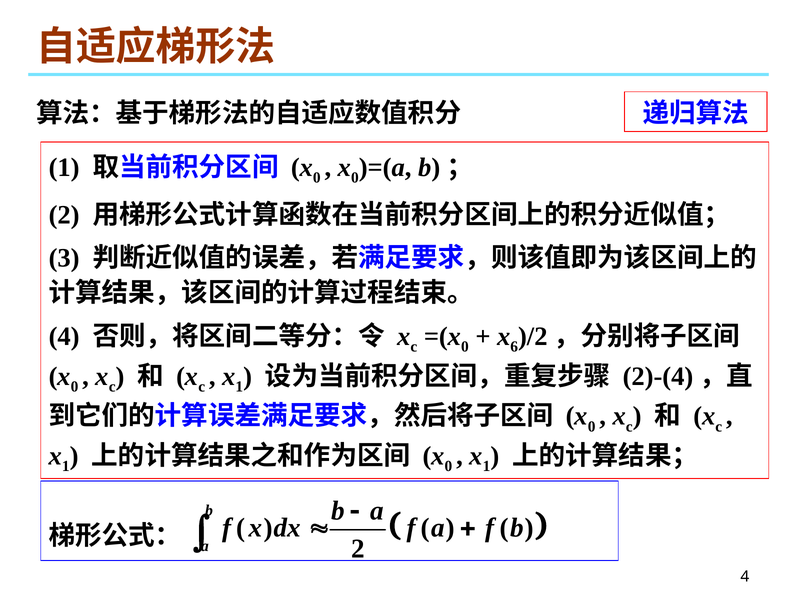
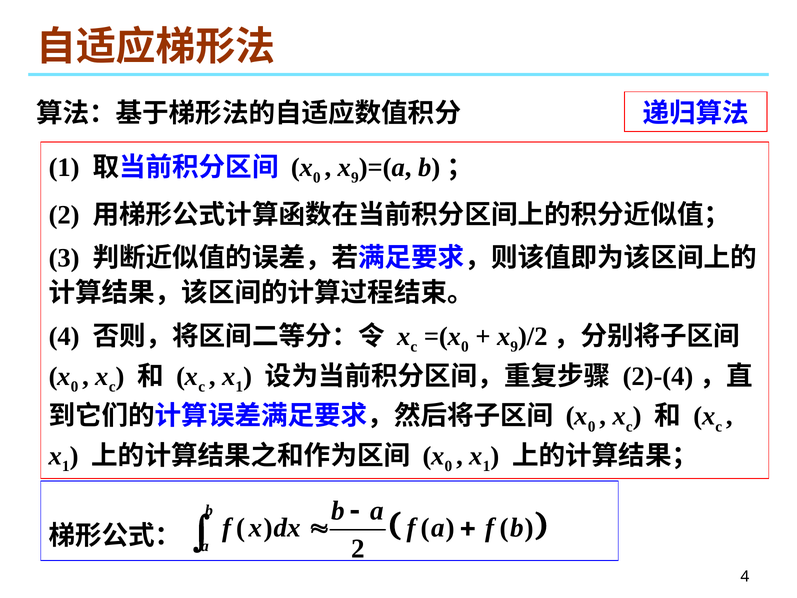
0: 0 -> 9 (355, 178)
6: 6 -> 9 (514, 347)
